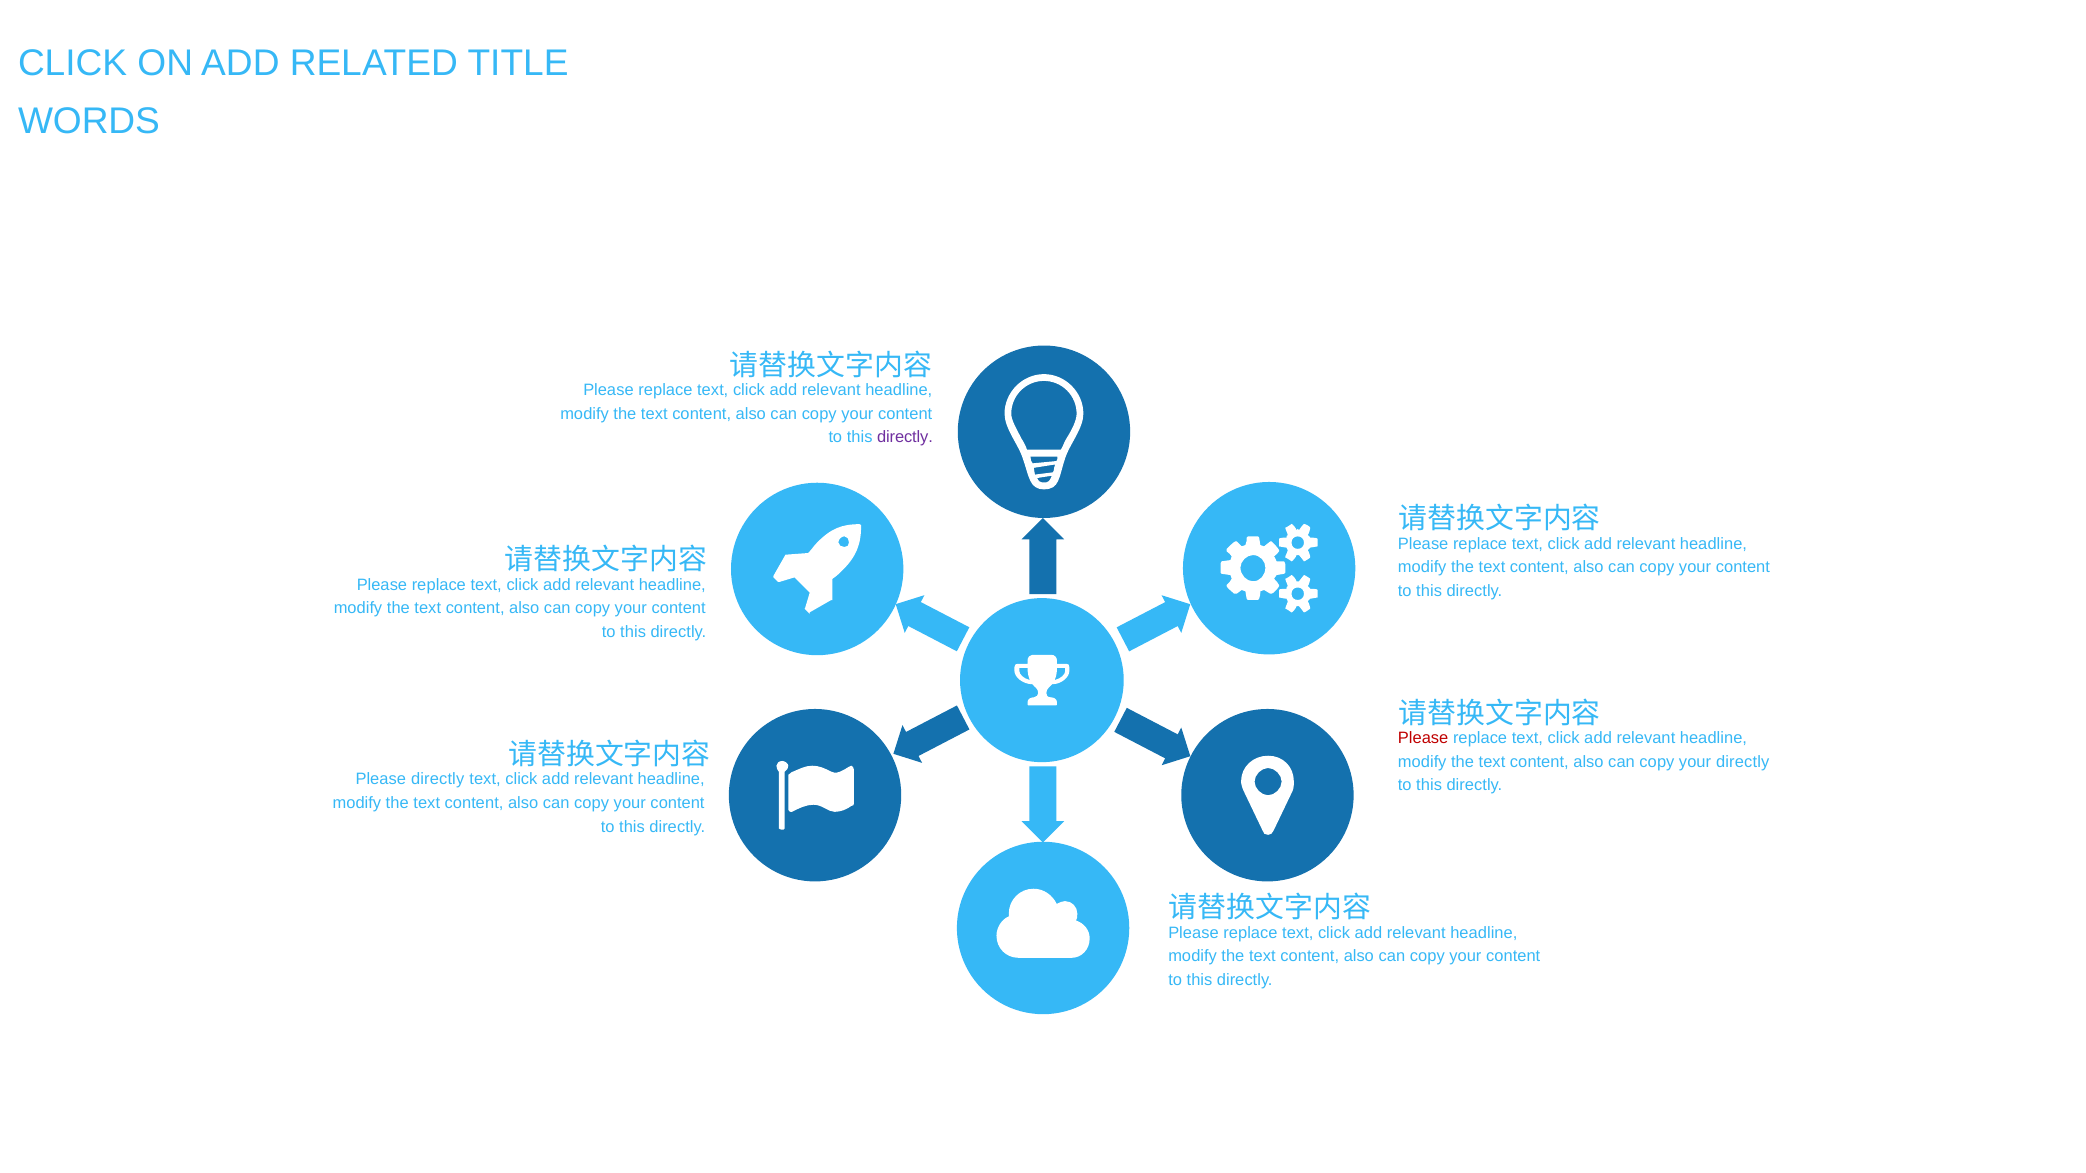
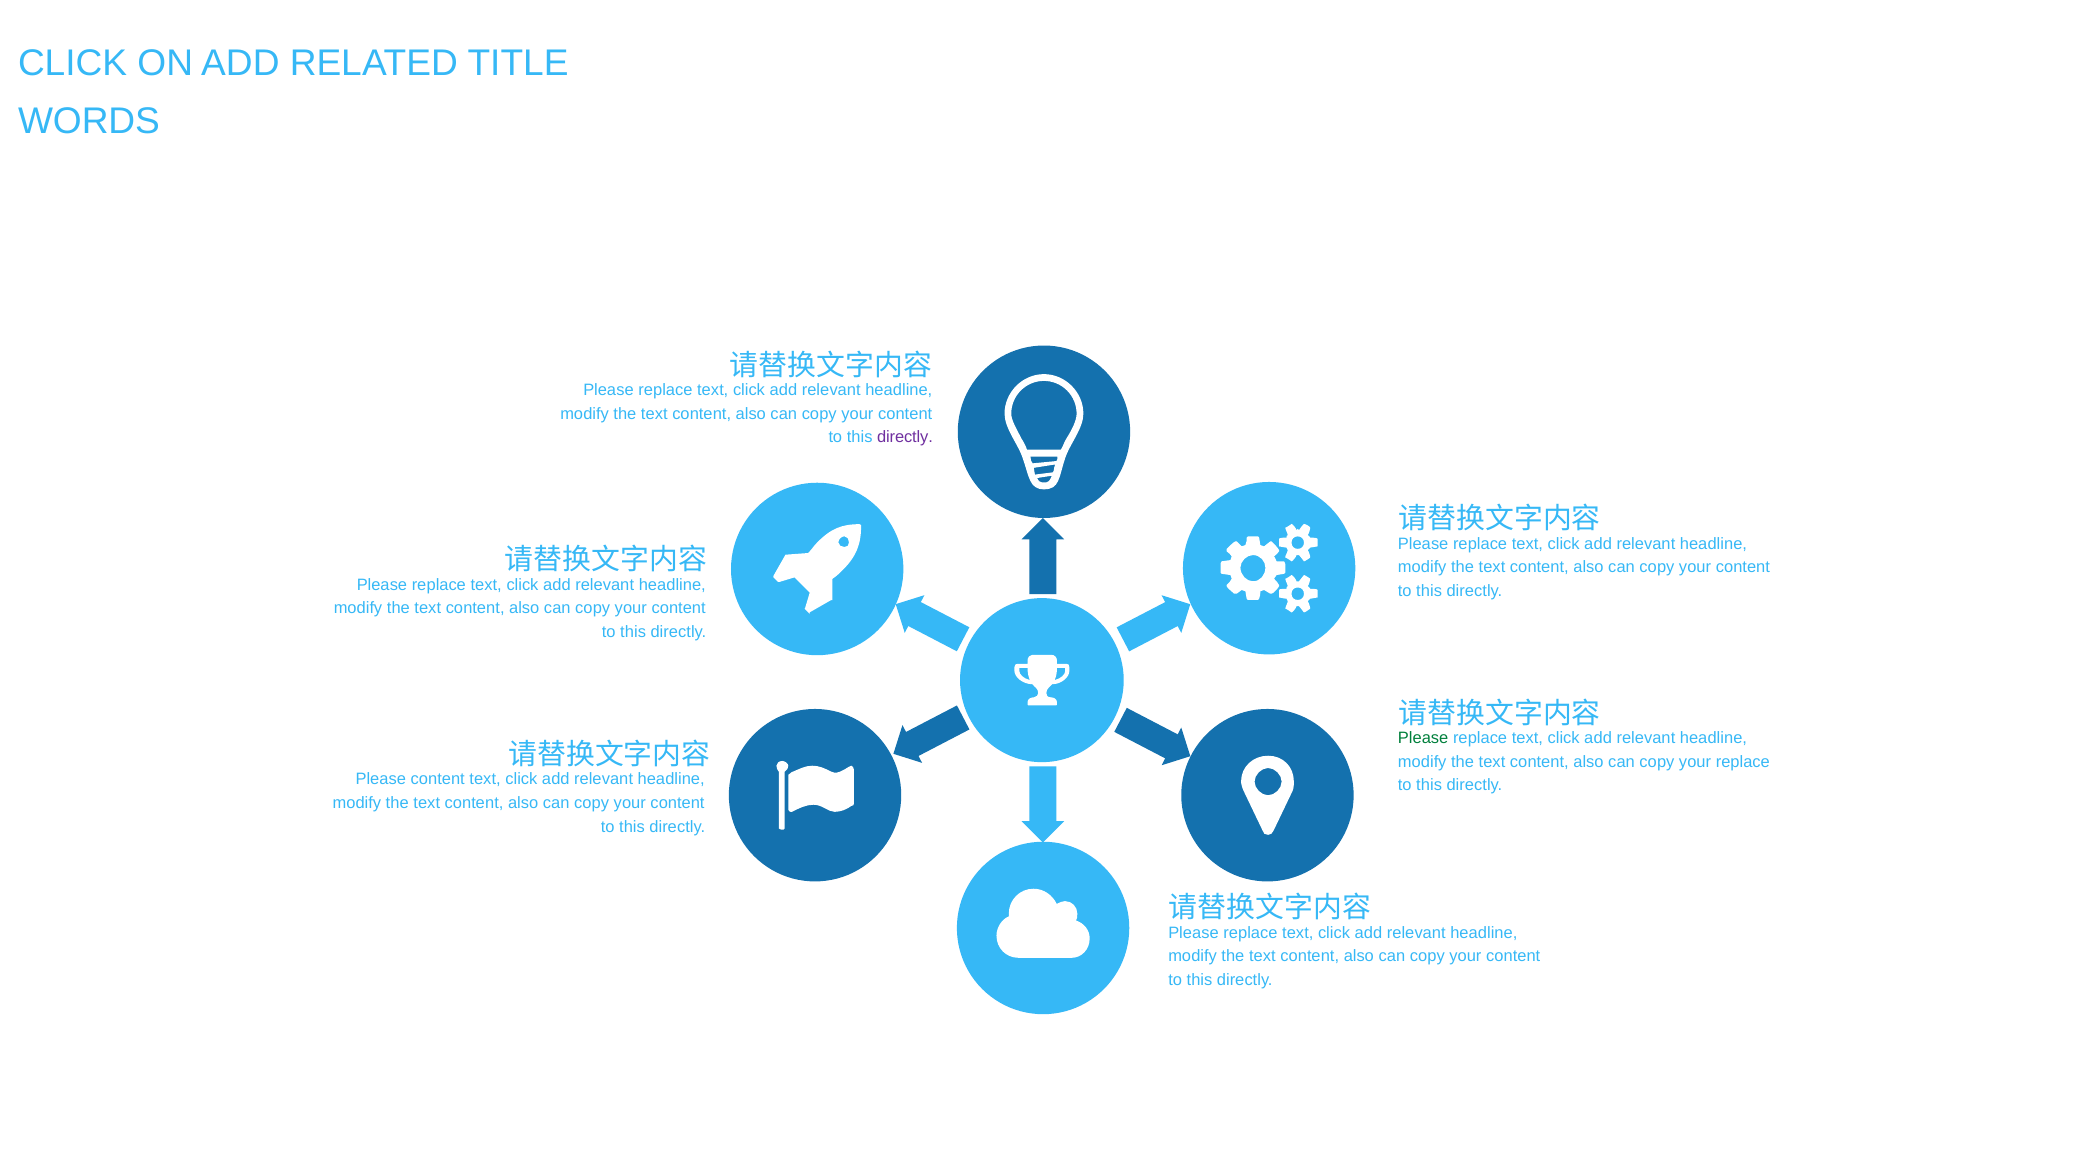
Please colour: red -> green (1423, 738)
your directly: directly -> replace (1743, 762)
Please directly: directly -> content (438, 780)
